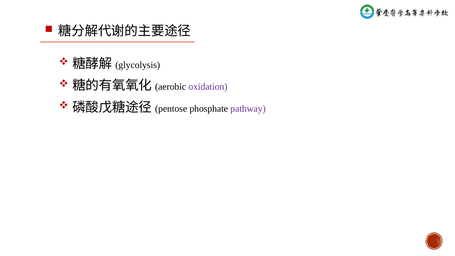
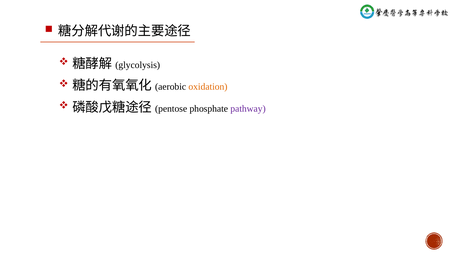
oxidation colour: purple -> orange (208, 87)
